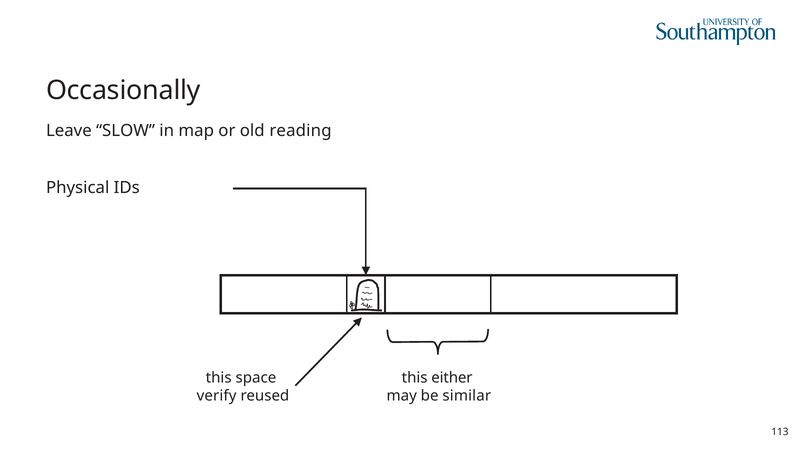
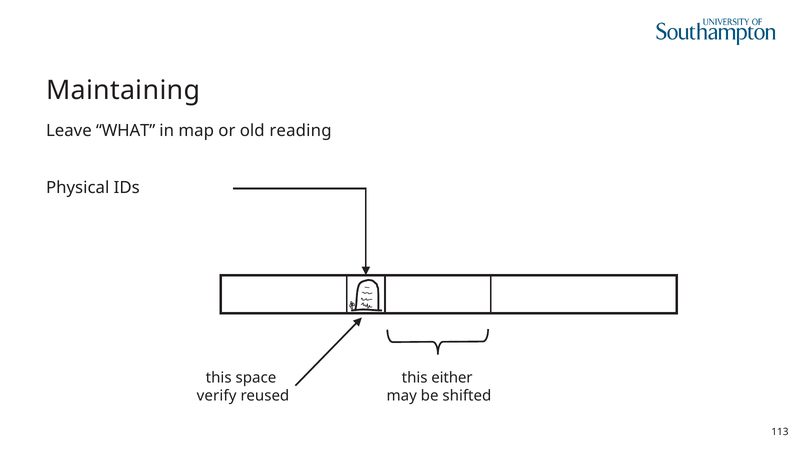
Occasionally: Occasionally -> Maintaining (123, 91)
SLOW: SLOW -> WHAT (126, 131)
similar: similar -> shifted (467, 396)
